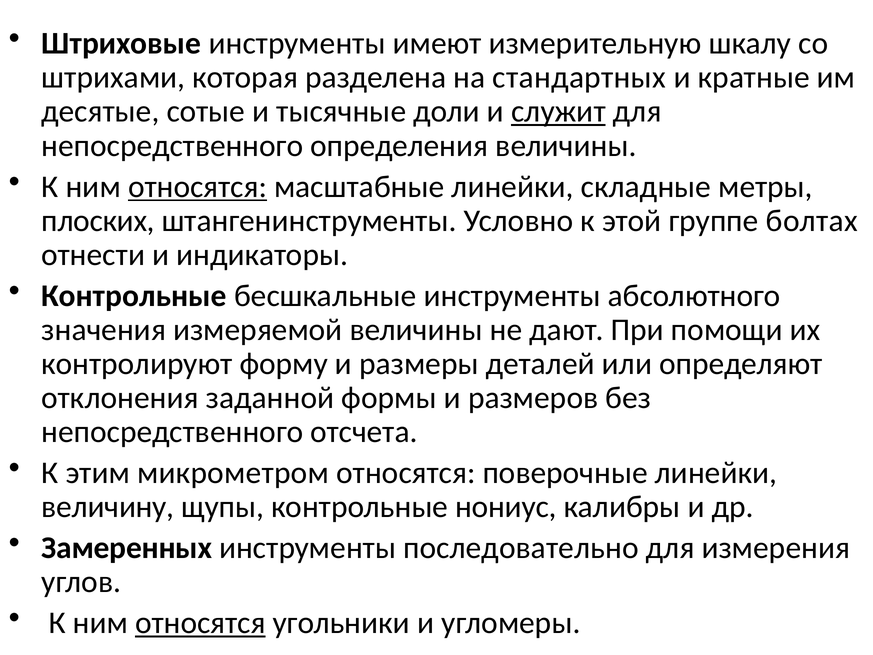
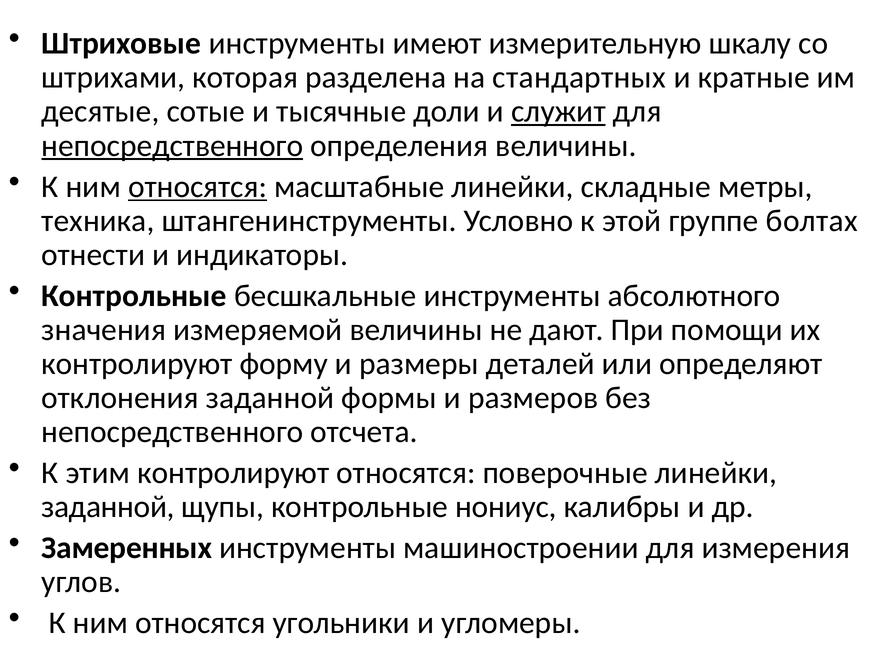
непосредственного underline: none -> present (172, 146)
плоских: плоских -> техника (98, 221)
этим микрометром: микрометром -> контролируют (233, 473)
величину: величину -> заданной (108, 507)
последовательно: последовательно -> машиностроении (521, 548)
относятся underline: present -> none (200, 623)
